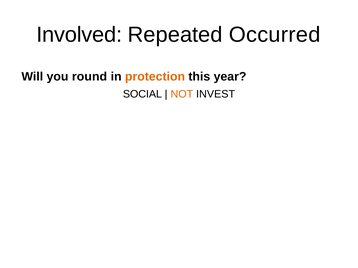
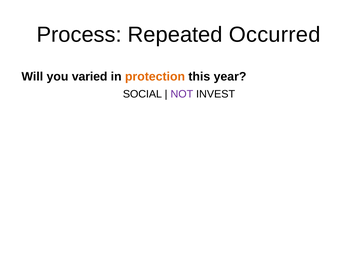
Involved: Involved -> Process (79, 35)
round: round -> varied (90, 77)
NOT colour: orange -> purple (182, 94)
